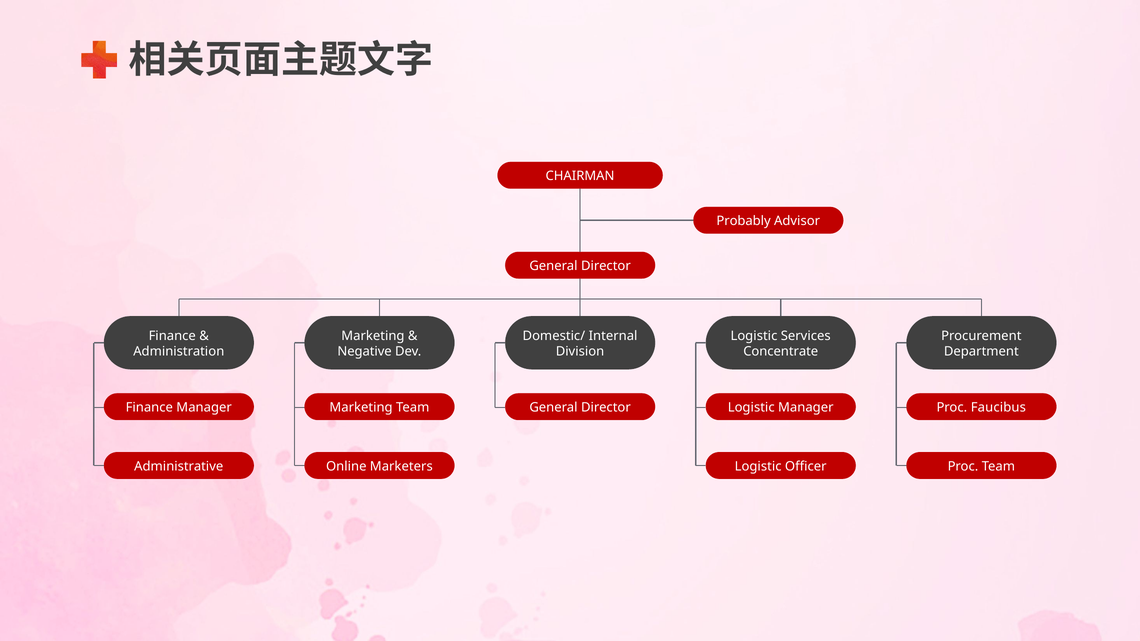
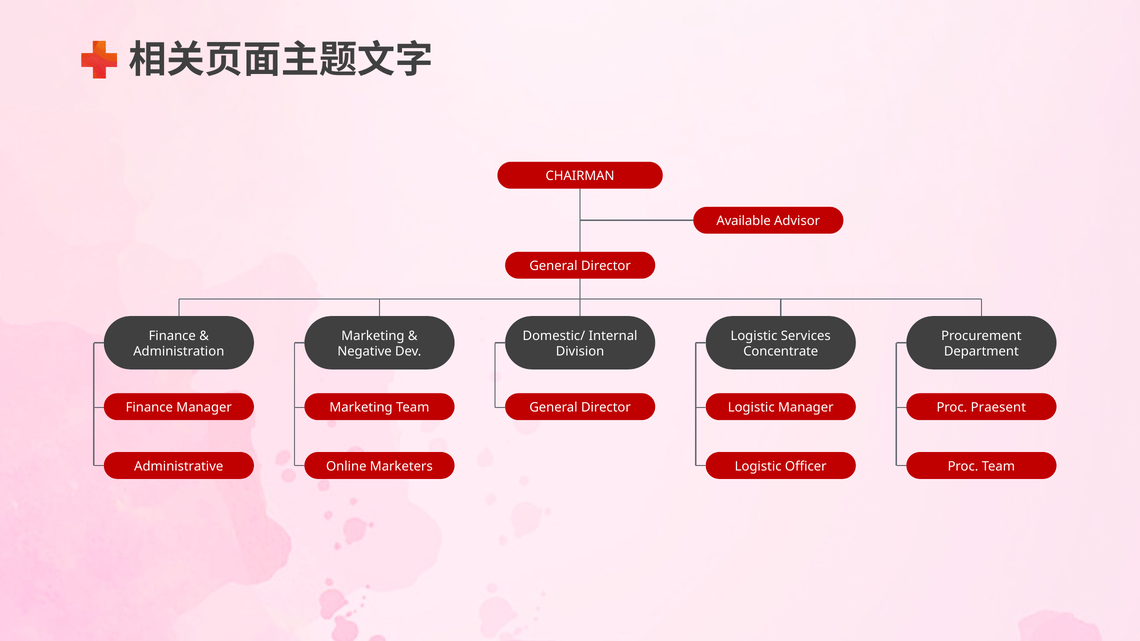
Probably: Probably -> Available (744, 221)
Faucibus: Faucibus -> Praesent (998, 408)
